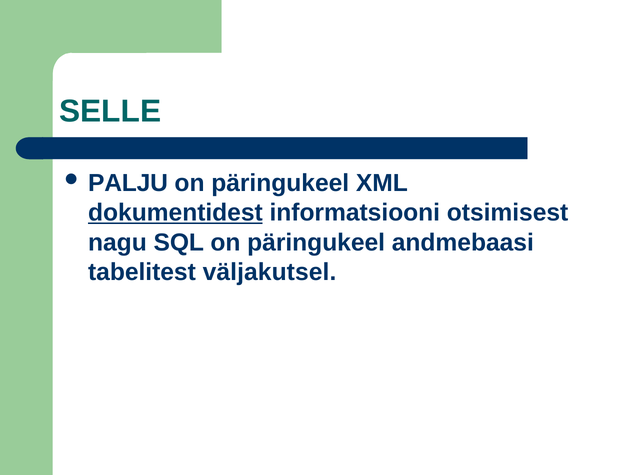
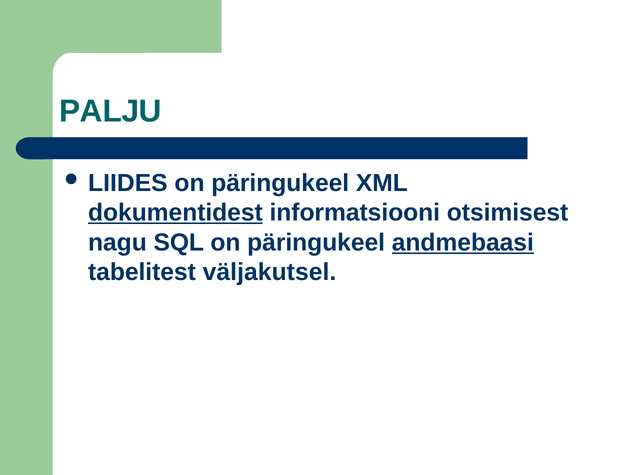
SELLE: SELLE -> PALJU (110, 111)
PALJU: PALJU -> LIIDES (128, 183)
andmebaasi underline: none -> present (463, 242)
